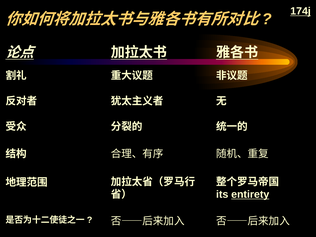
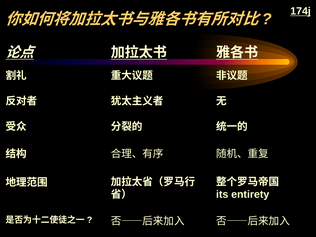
entirety underline: present -> none (250, 194)
